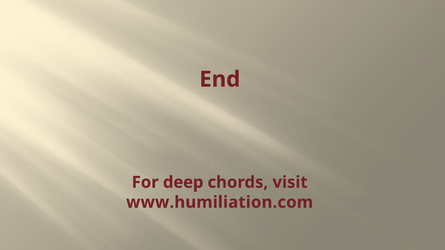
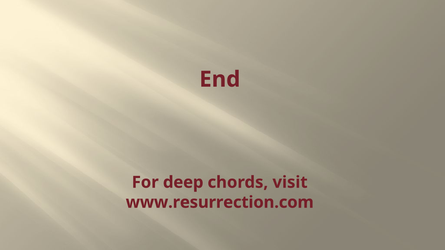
www.humiliation.com: www.humiliation.com -> www.resurrection.com (220, 203)
